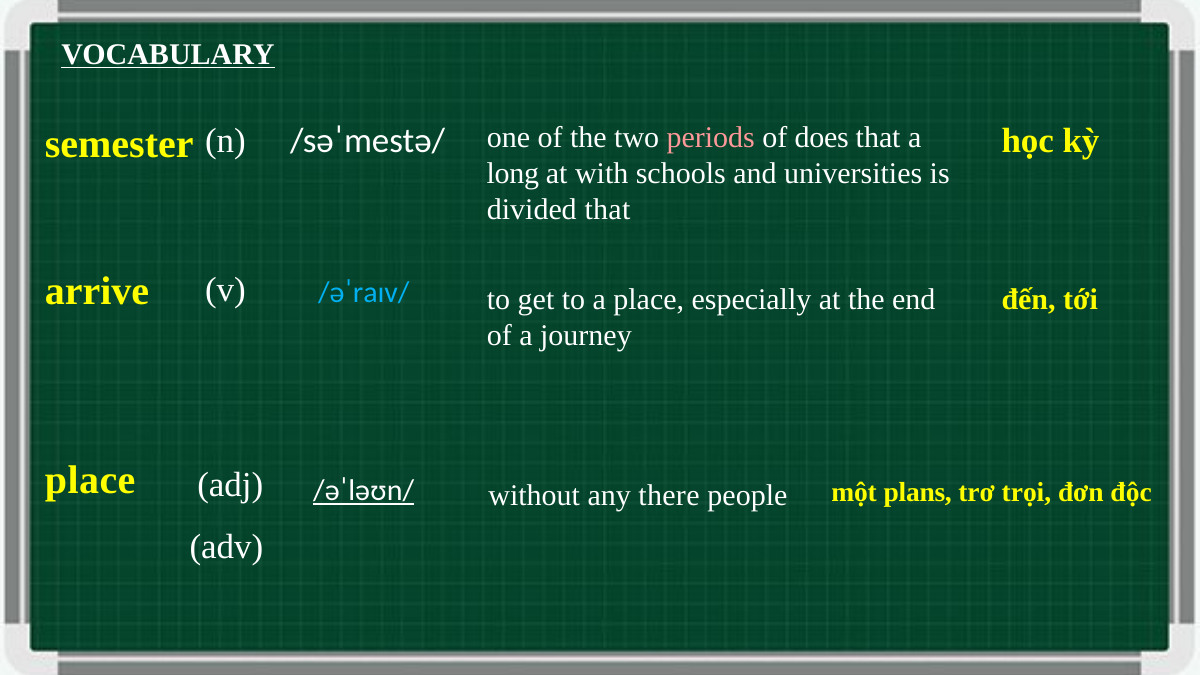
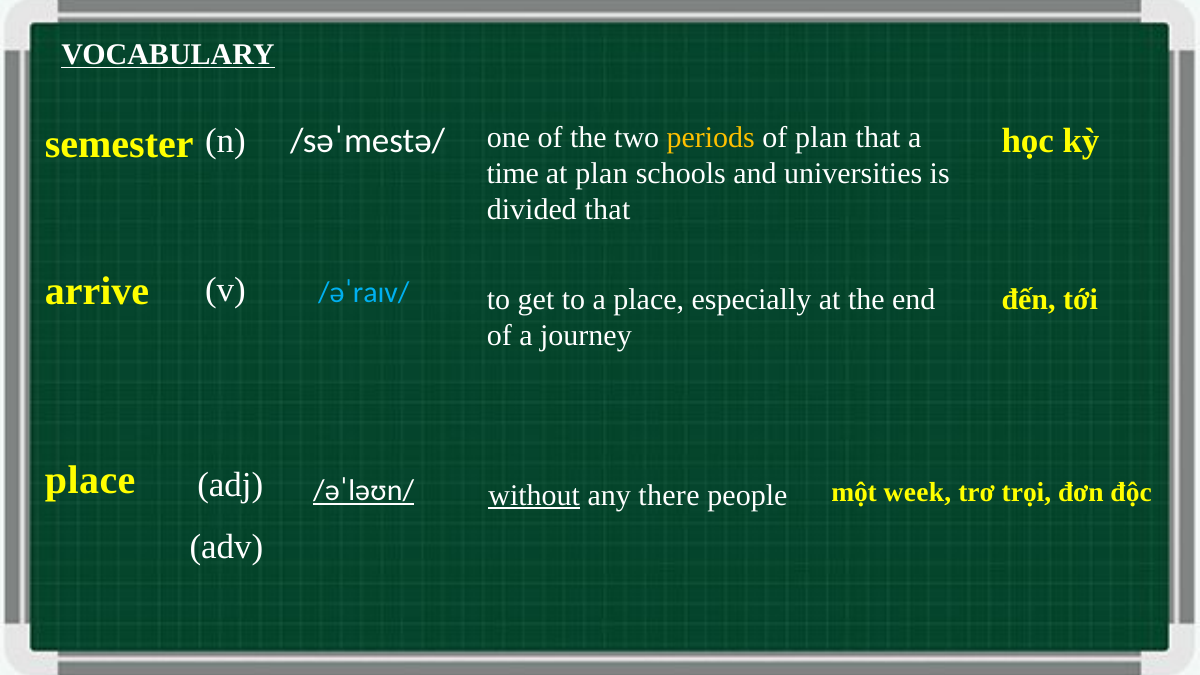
periods colour: pink -> yellow (711, 137)
of does: does -> plan (821, 137)
long: long -> time (513, 173)
at with: with -> plan (602, 173)
without underline: none -> present (534, 495)
plans: plans -> week (917, 492)
